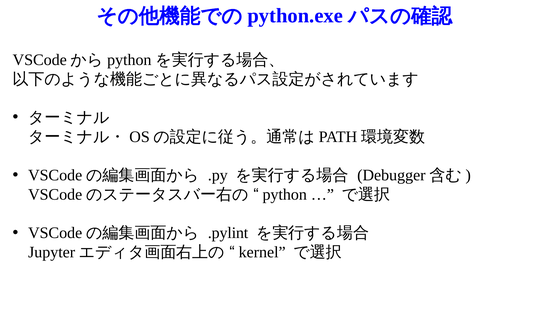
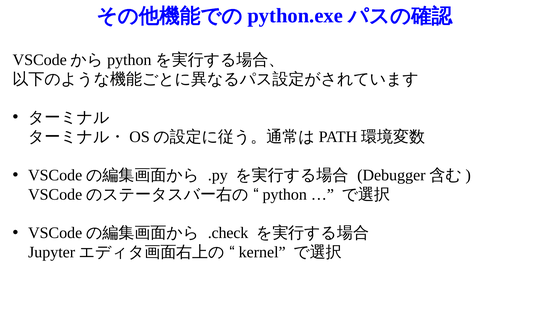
.pylint: .pylint -> .check (228, 233)
